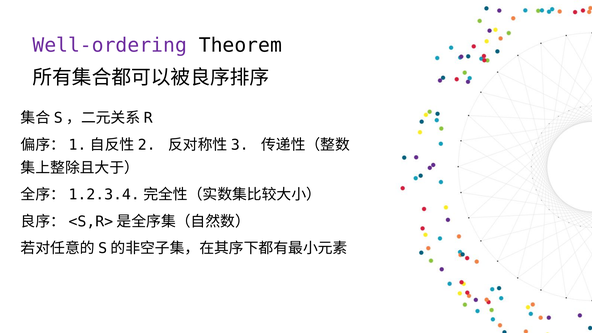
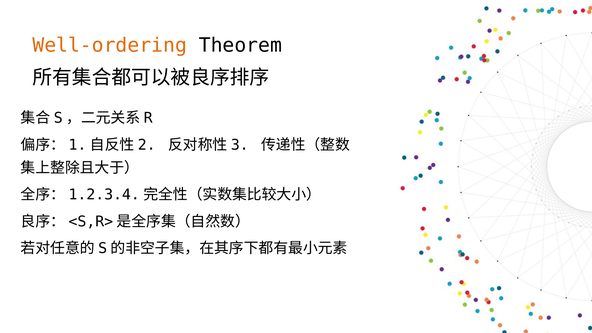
Well-ordering colour: purple -> orange (110, 45)
